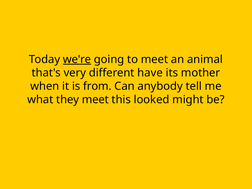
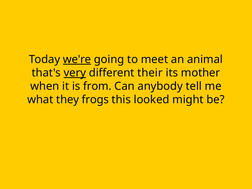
very underline: none -> present (75, 73)
have: have -> their (150, 73)
they meet: meet -> frogs (95, 100)
